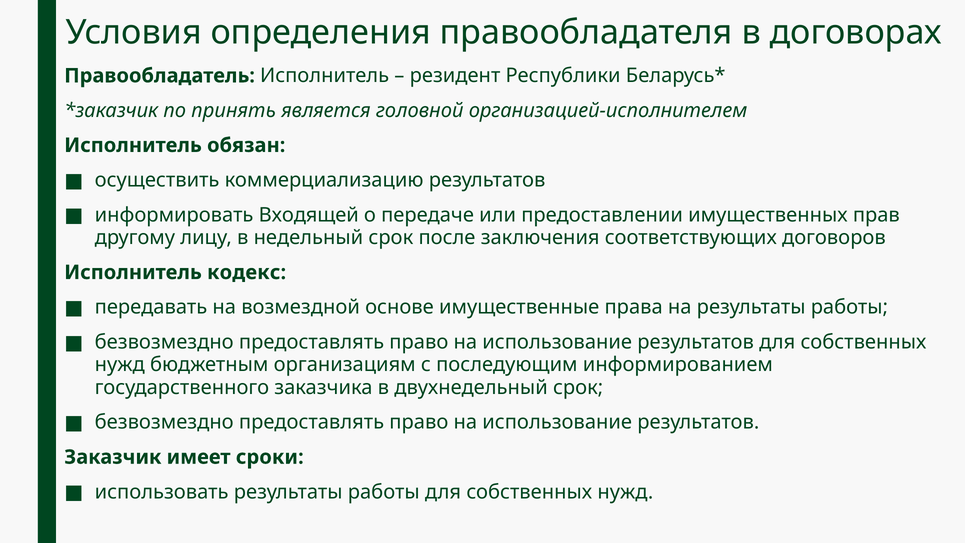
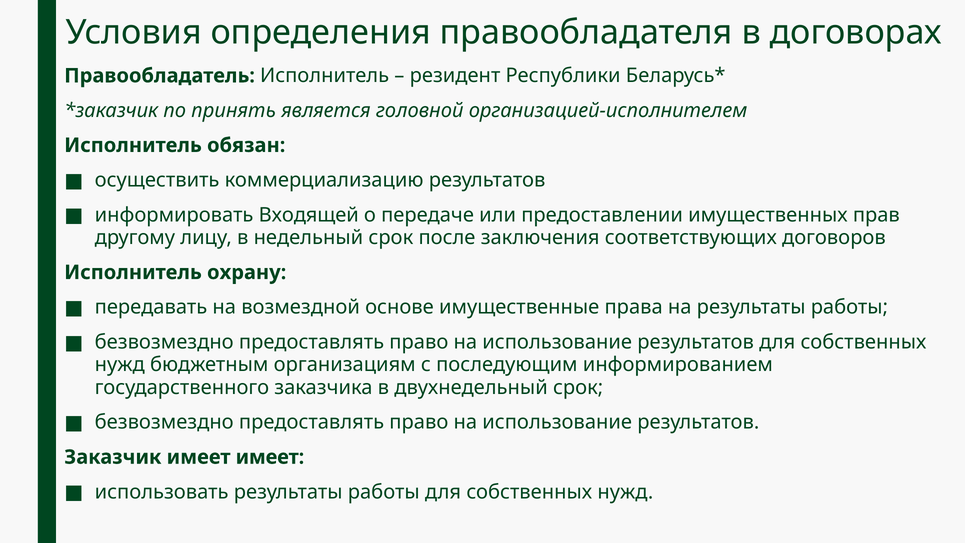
кодекс: кодекс -> охрану (247, 272)
имеет сроки: сроки -> имеет (270, 457)
